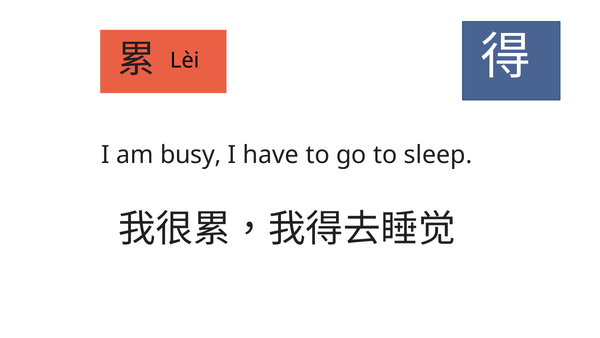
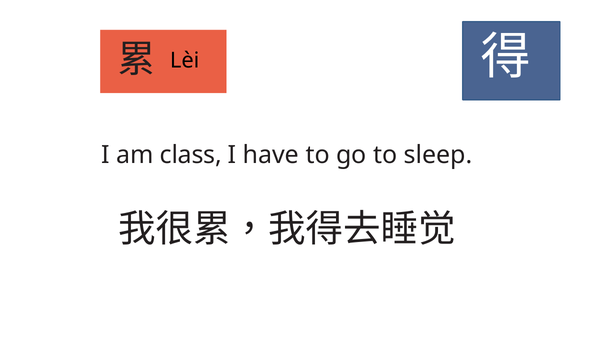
busy: busy -> class (191, 155)
